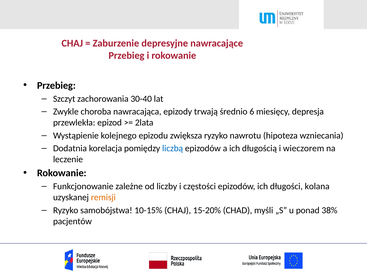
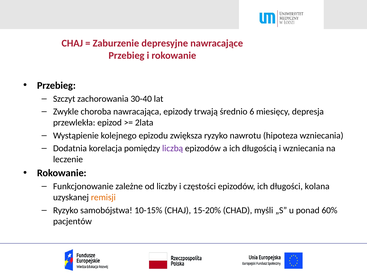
liczbą colour: blue -> purple (173, 148)
i wieczorem: wieczorem -> wzniecania (304, 148)
38%: 38% -> 60% (329, 210)
